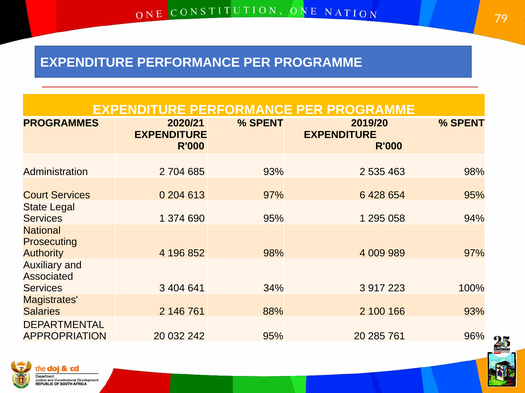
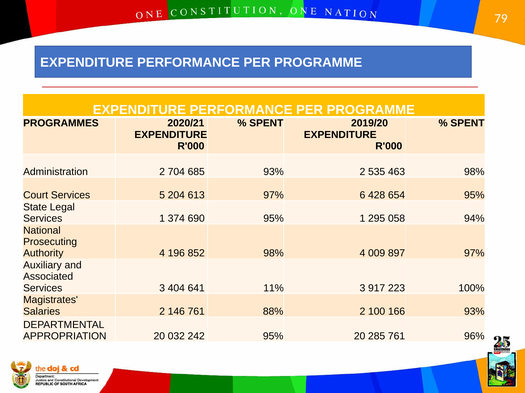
0: 0 -> 5 (162, 196)
989: 989 -> 897 (397, 254)
34%: 34% -> 11% (274, 289)
